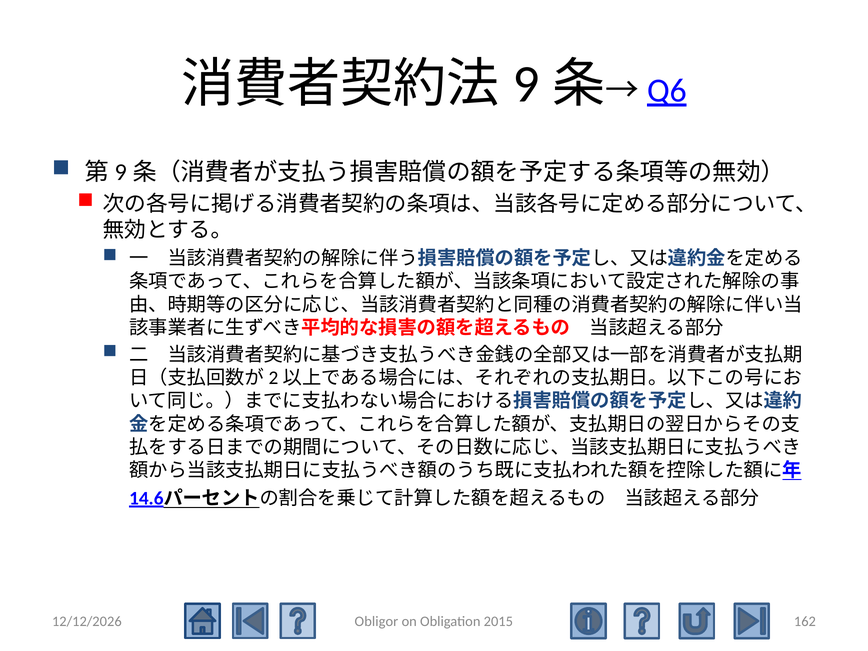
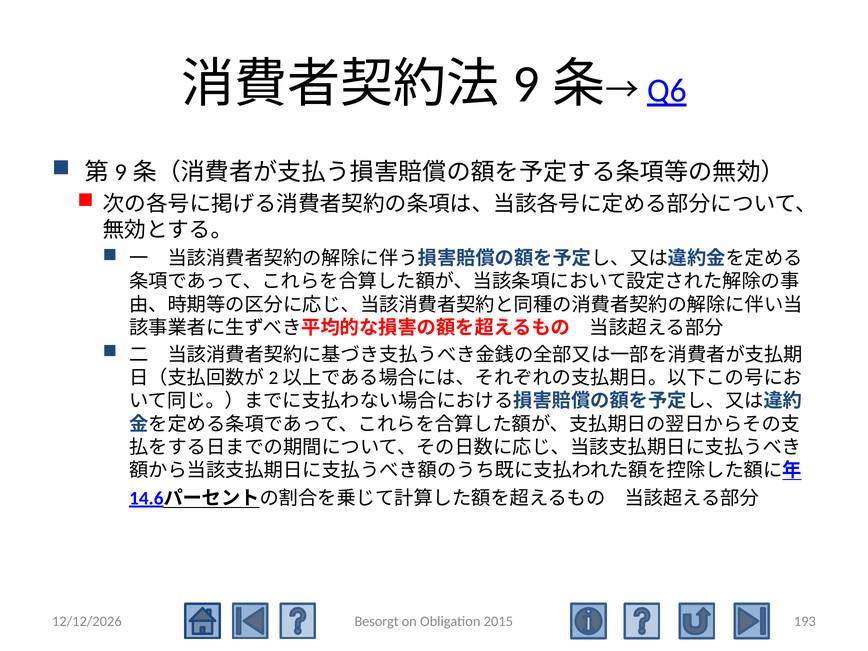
Obligor: Obligor -> Besorgt (377, 622)
162: 162 -> 193 (805, 622)
